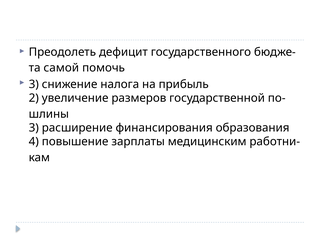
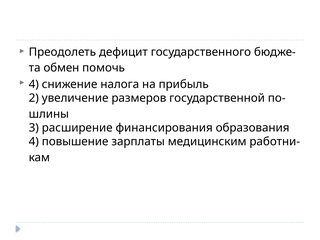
самой: самой -> обмен (61, 68)
3: 3 -> 4 (34, 84)
